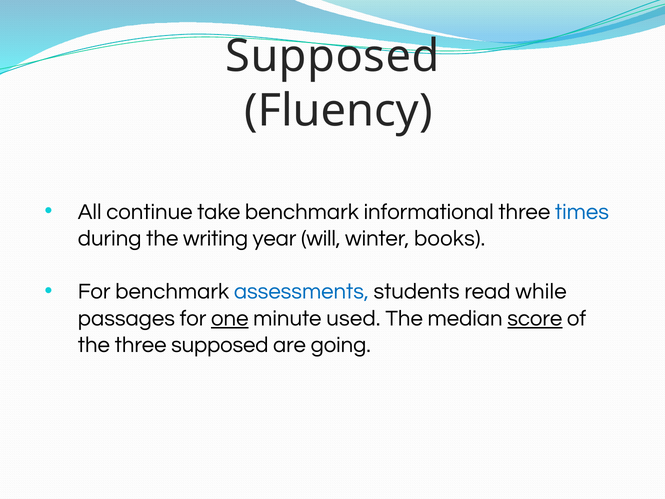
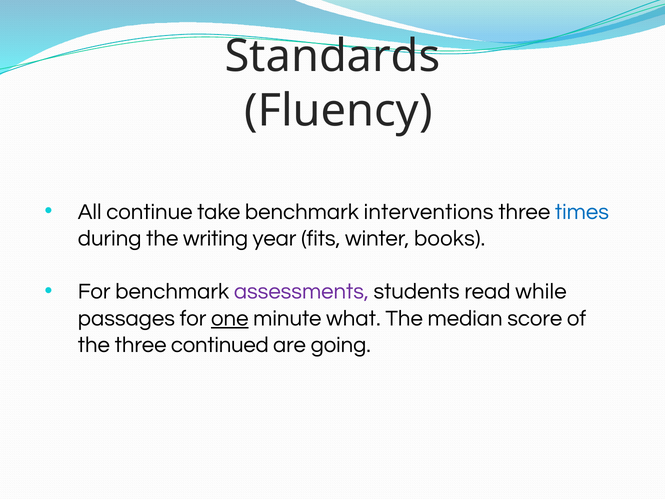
Supposed: Supposed -> Standards (333, 56)
informational: informational -> interventions (429, 212)
will: will -> fits (321, 238)
assessments colour: blue -> purple (301, 292)
used: used -> what (353, 318)
score underline: present -> none (535, 318)
three supposed: supposed -> continued (220, 345)
